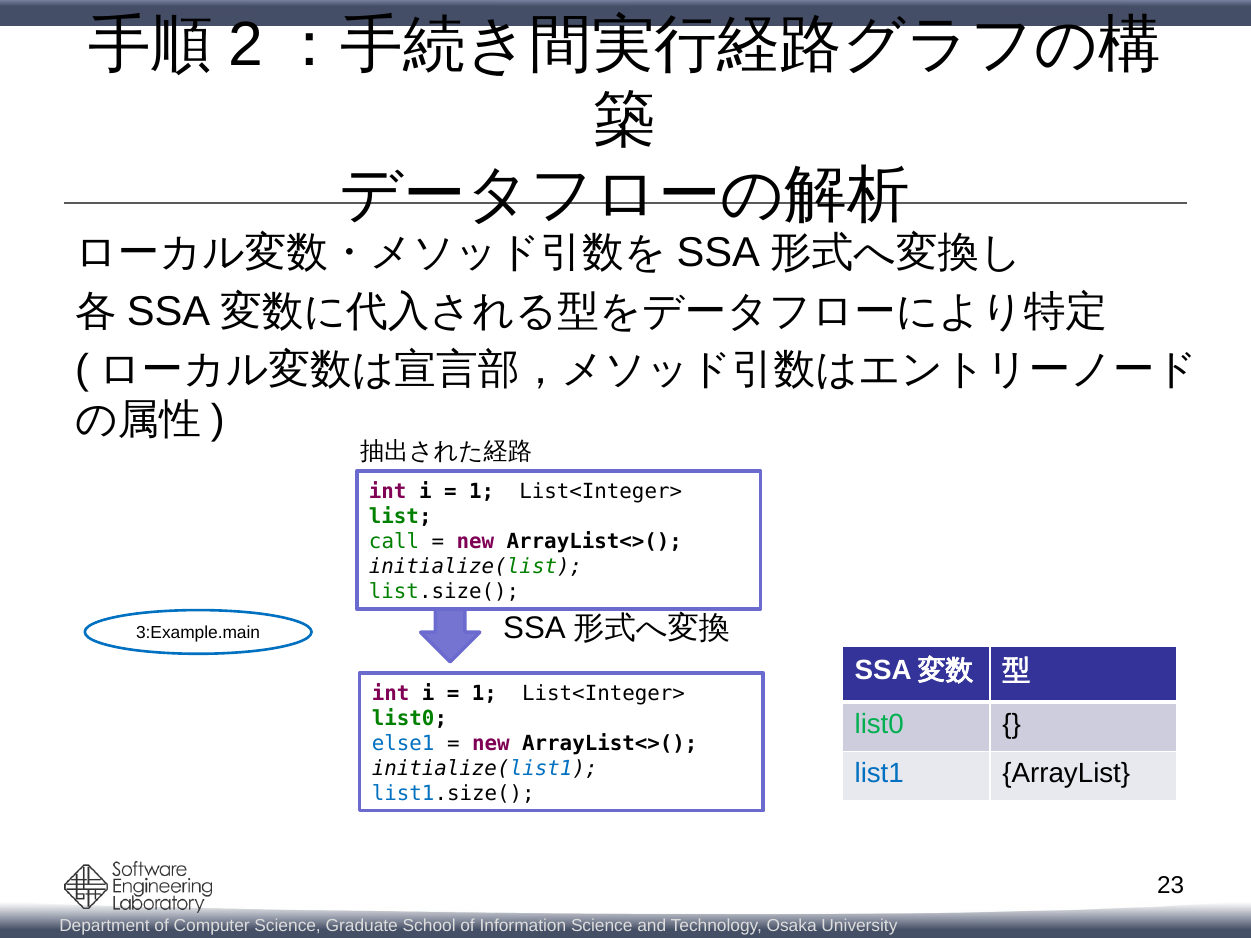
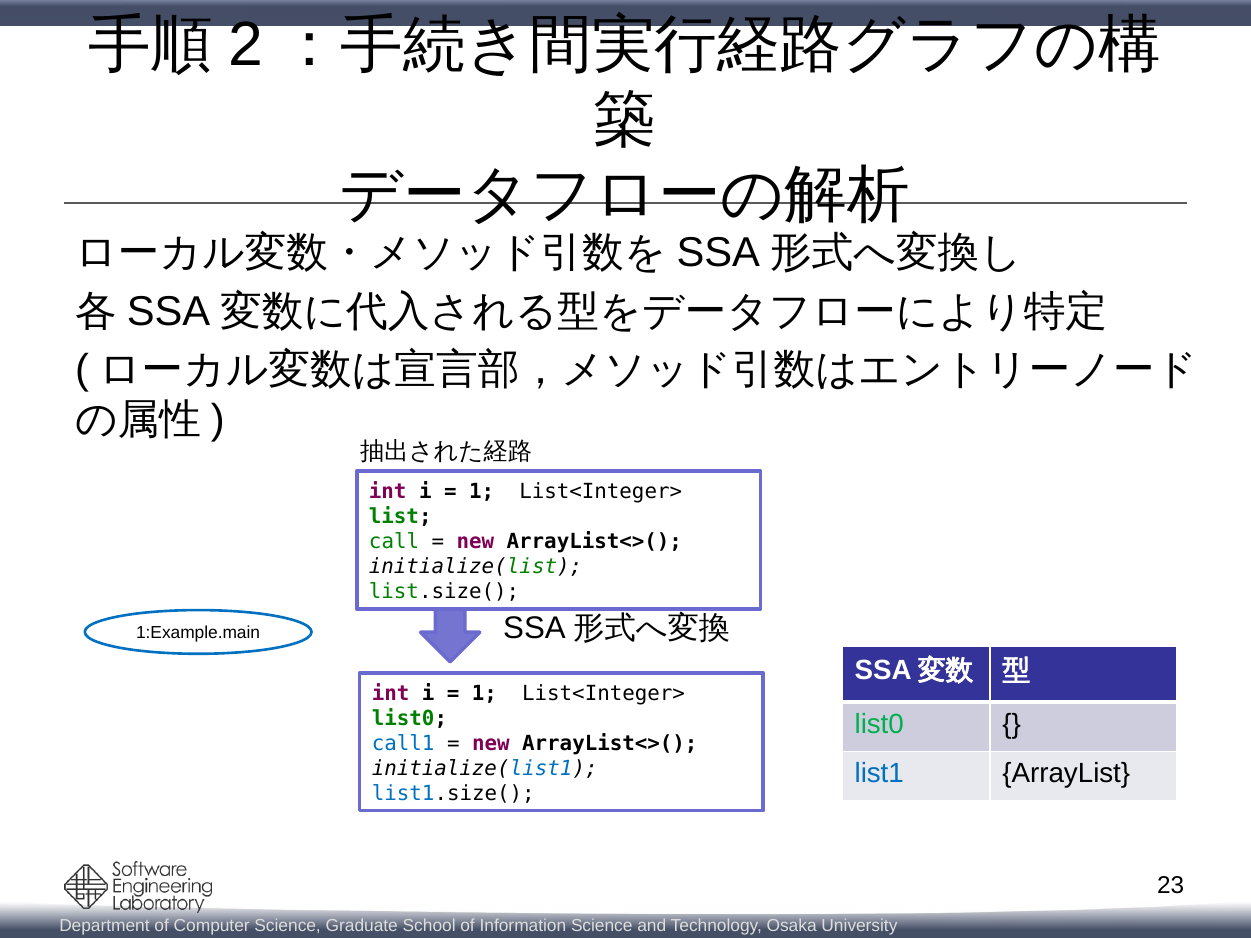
3:Example.main: 3:Example.main -> 1:Example.main (198, 633)
else1: else1 -> call1 (403, 744)
